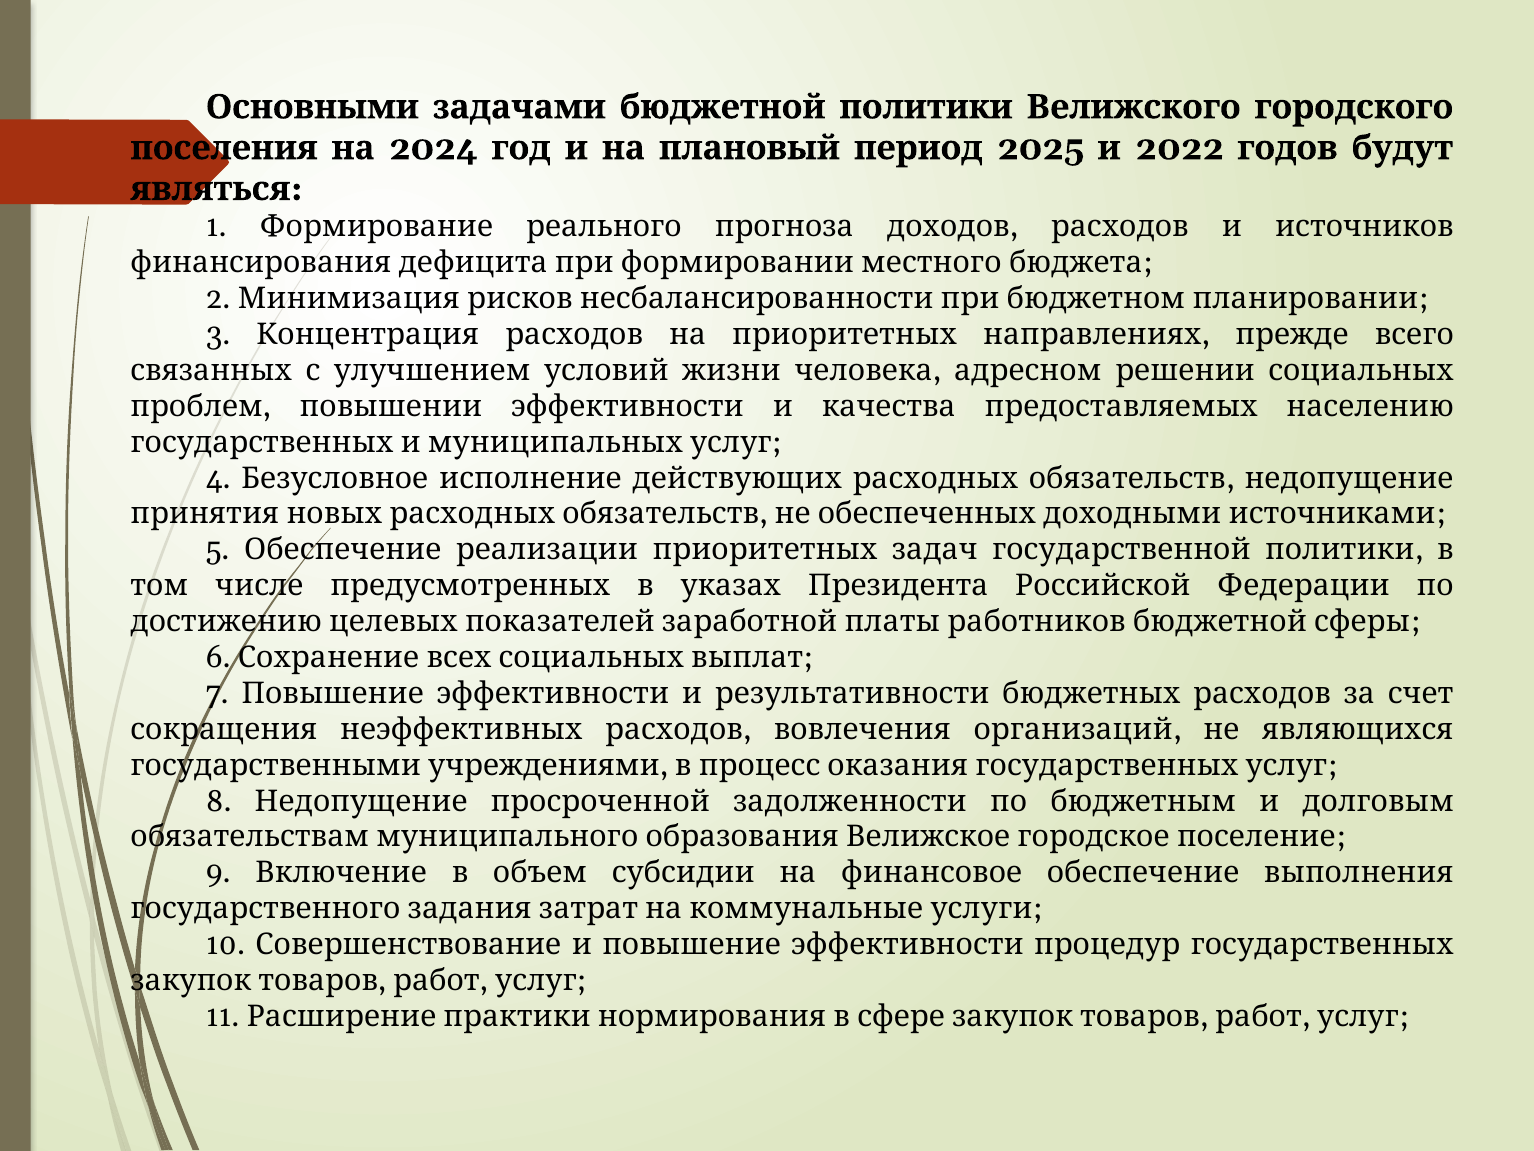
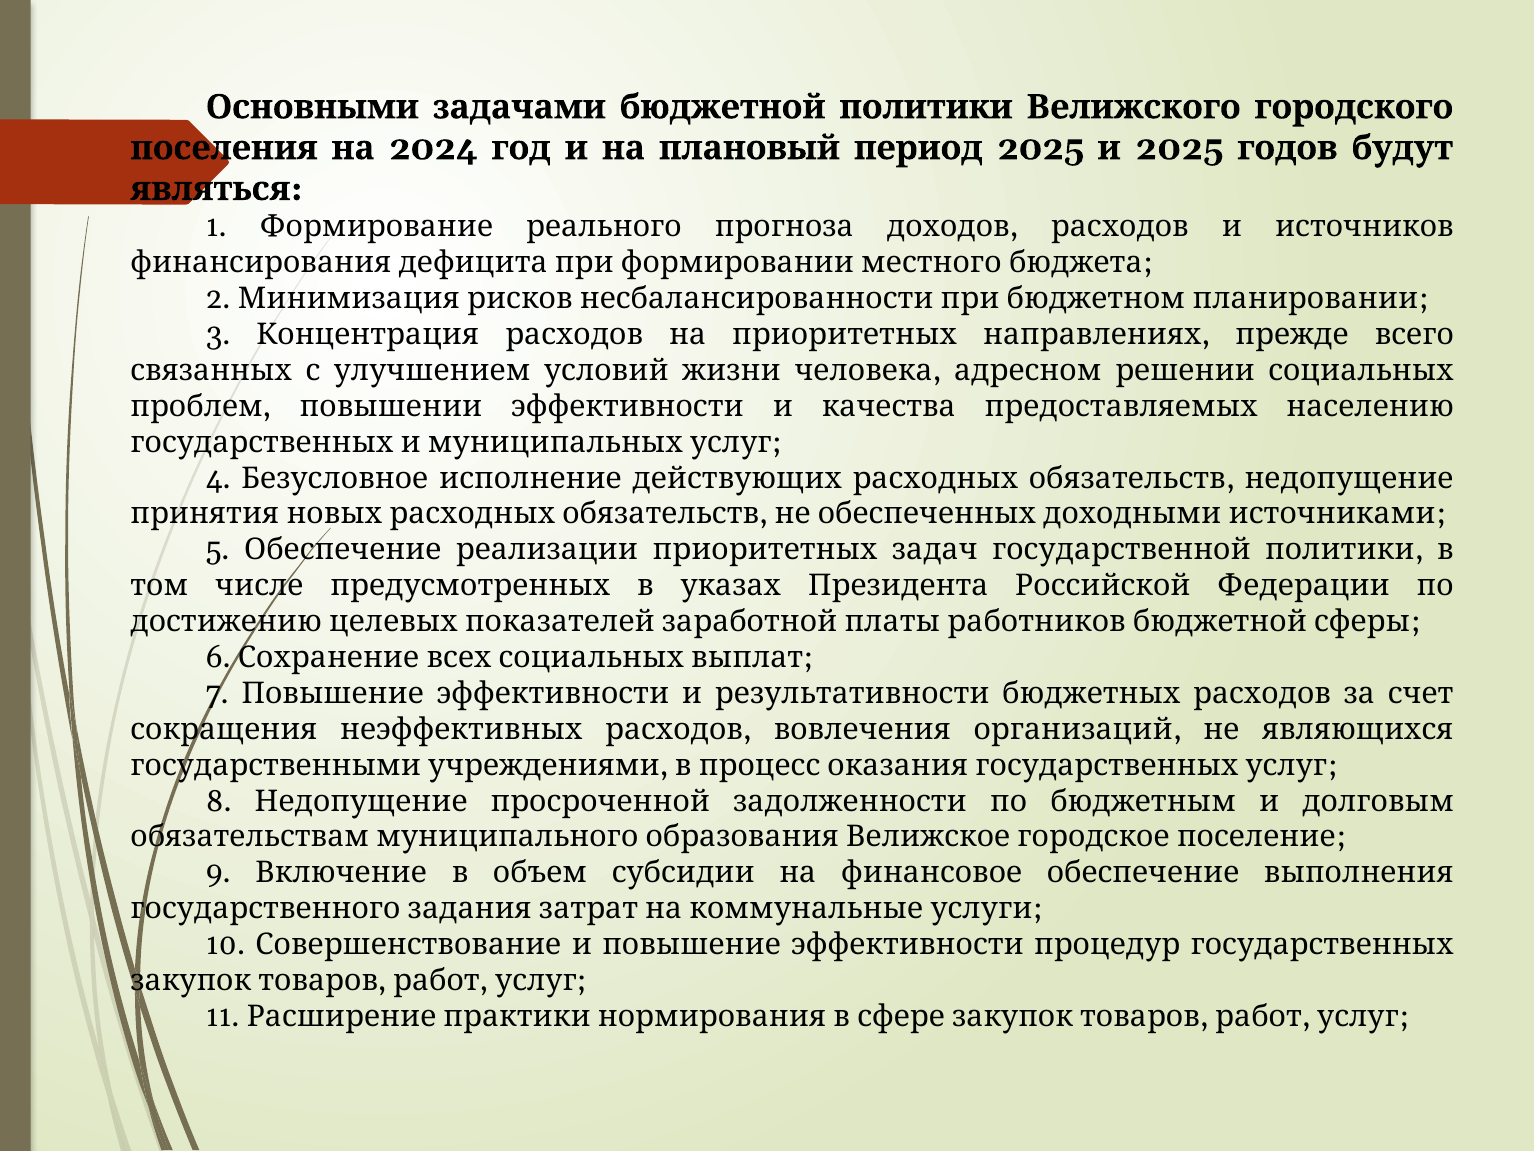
2025 2022: 2022 -> 2025 (1180, 148)
